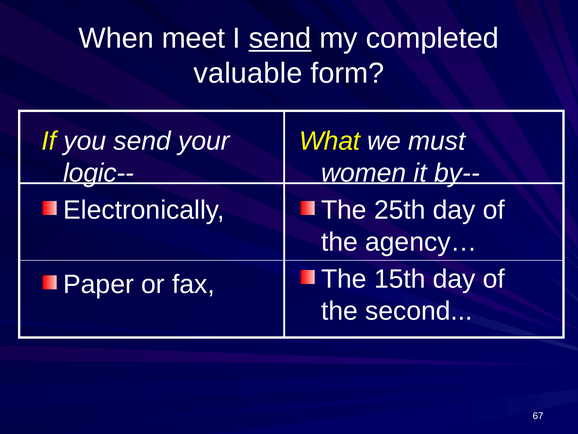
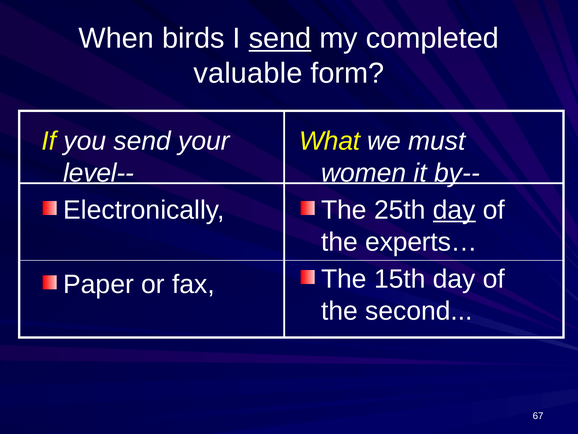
meet: meet -> birds (193, 38)
logic--: logic-- -> level-- (99, 173)
day underline: none -> present (454, 210)
agency…: agency… -> experts… (421, 242)
